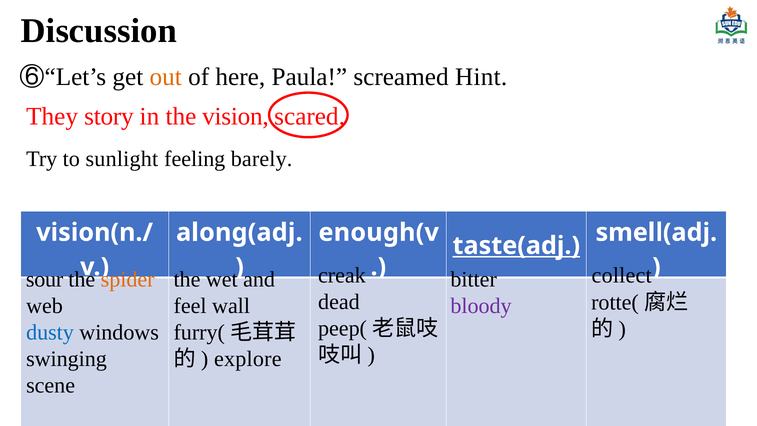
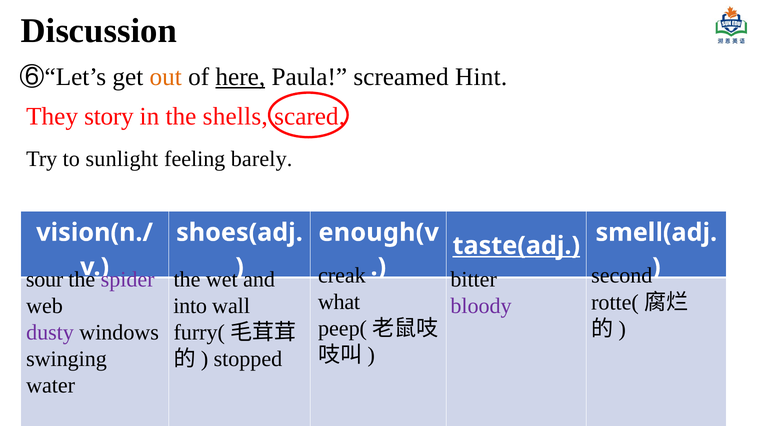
here underline: none -> present (240, 77)
vision: vision -> shells (235, 116)
along(adj: along(adj -> shoes(adj (239, 232)
collect: collect -> second (622, 276)
spider colour: orange -> purple (128, 279)
dead: dead -> what (339, 302)
feel: feel -> into (190, 306)
dusty colour: blue -> purple (50, 332)
explore: explore -> stopped (248, 359)
scene: scene -> water (51, 385)
